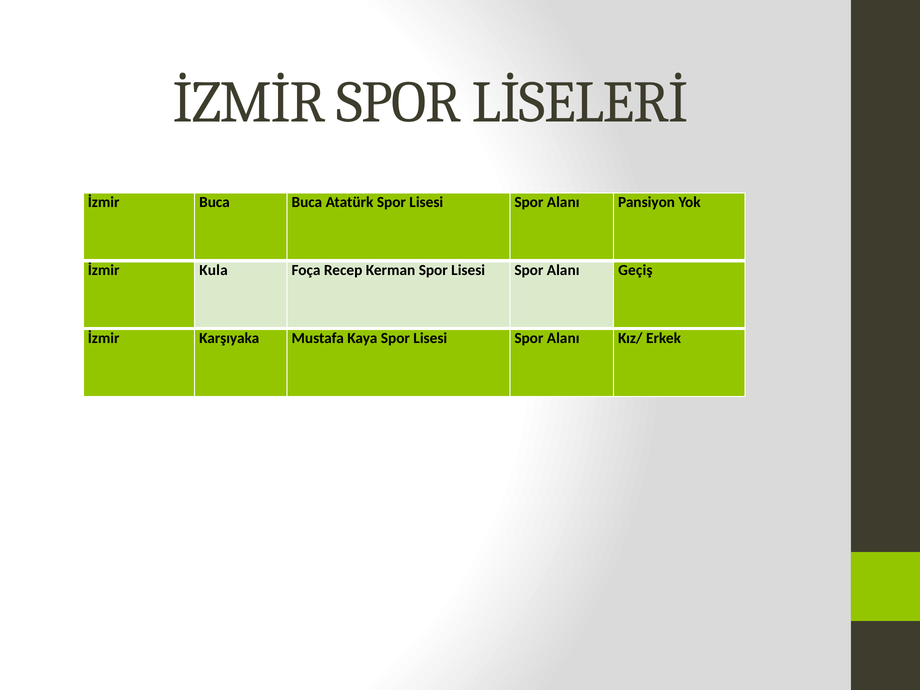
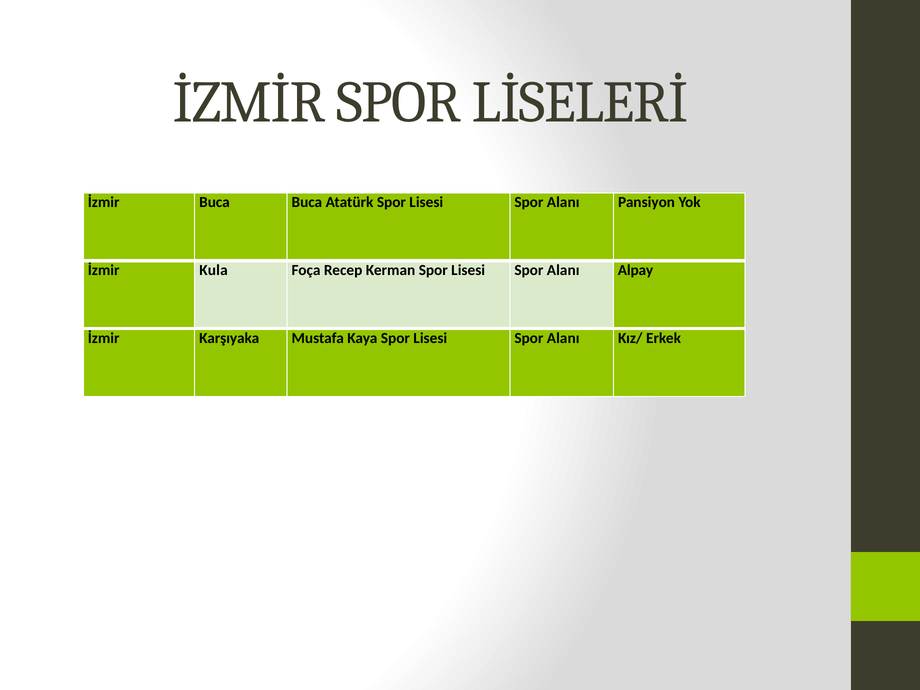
Geçiş: Geçiş -> Alpay (636, 270)
